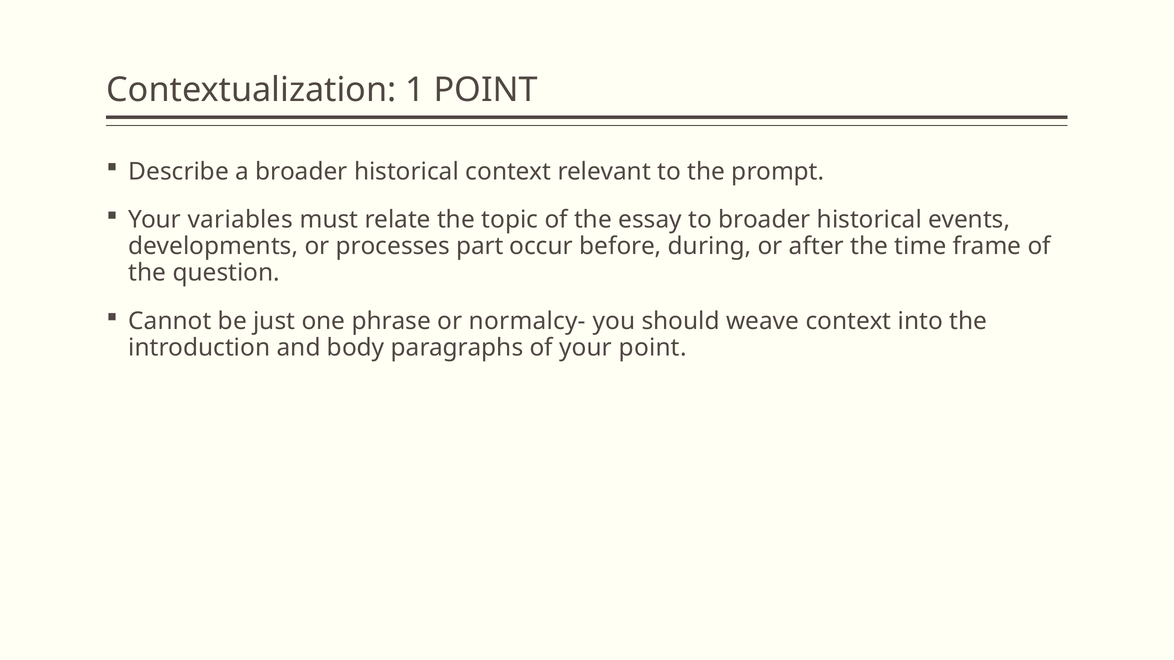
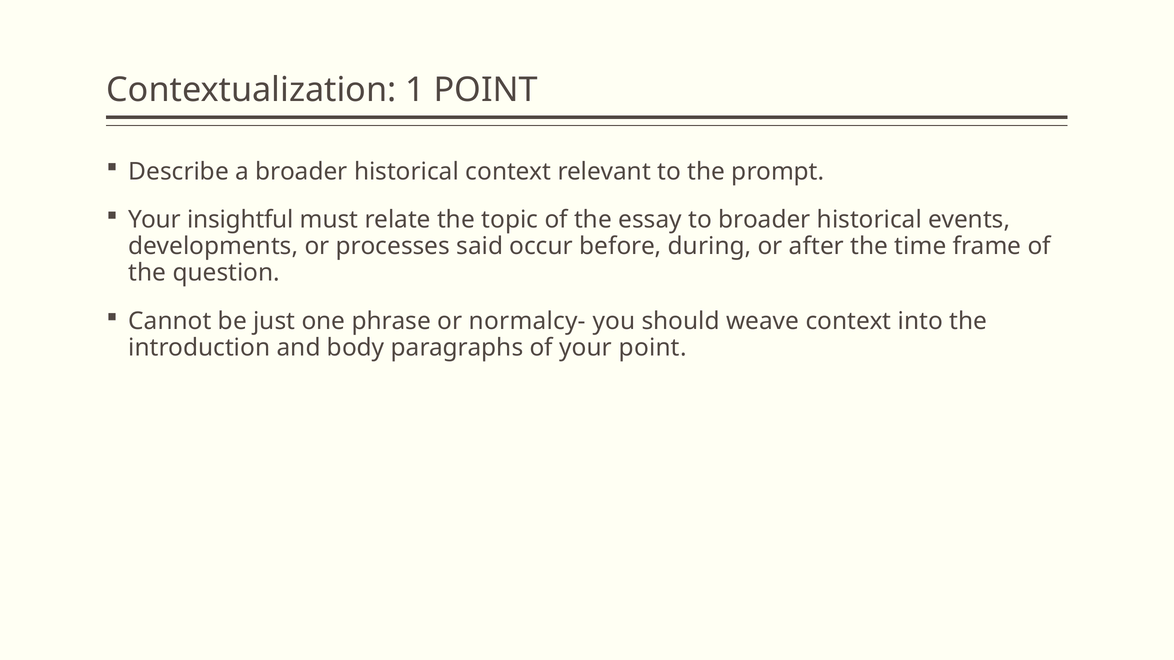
variables: variables -> insightful (240, 220)
part: part -> said (480, 246)
